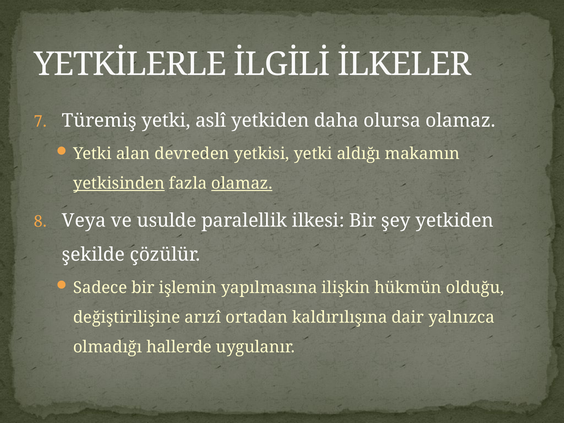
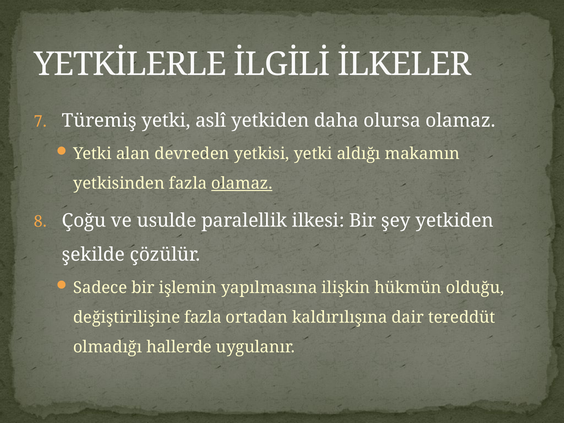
yetkisinden underline: present -> none (119, 183)
Veya: Veya -> Çoğu (84, 221)
değiştirilişine arızî: arızî -> fazla (203, 317)
yalnızca: yalnızca -> tereddüt (462, 317)
